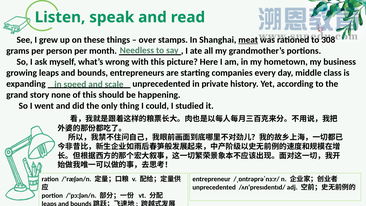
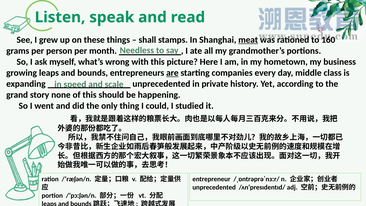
over: over -> shall (147, 40)
308: 308 -> 160 (328, 40)
are underline: none -> present (172, 73)
